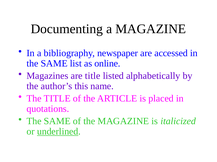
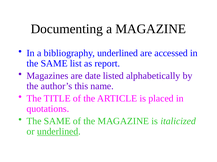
bibliography newspaper: newspaper -> underlined (118, 53)
online: online -> report (107, 64)
are title: title -> date (93, 76)
